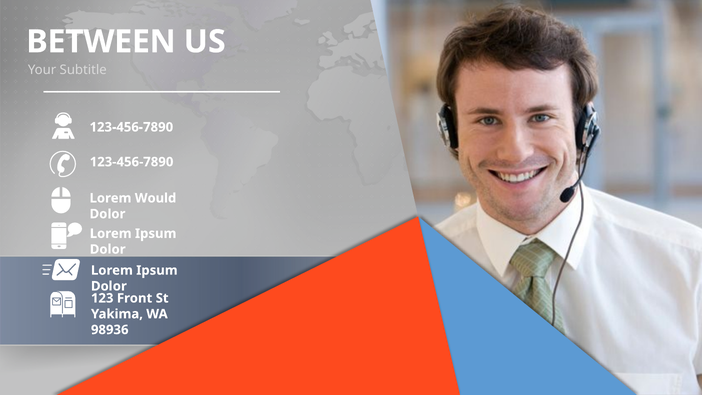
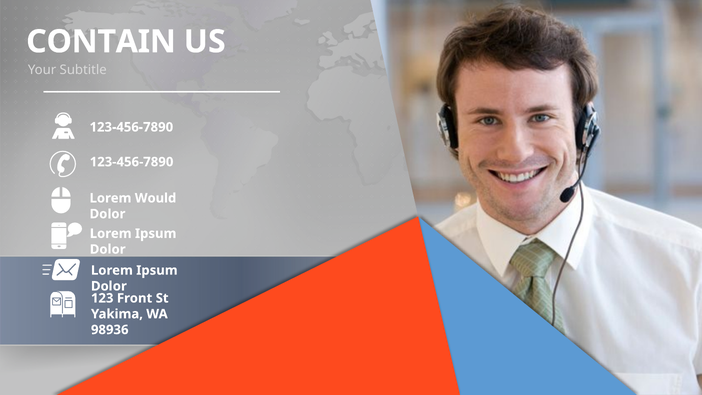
BETWEEN: BETWEEN -> CONTAIN (101, 42)
